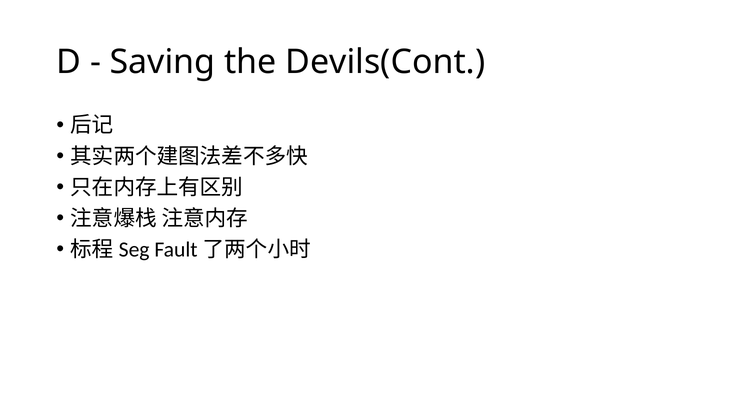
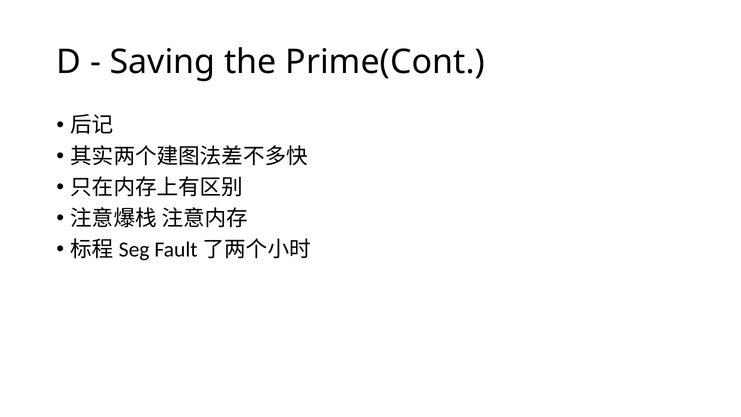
Devils(Cont: Devils(Cont -> Prime(Cont (385, 62)
